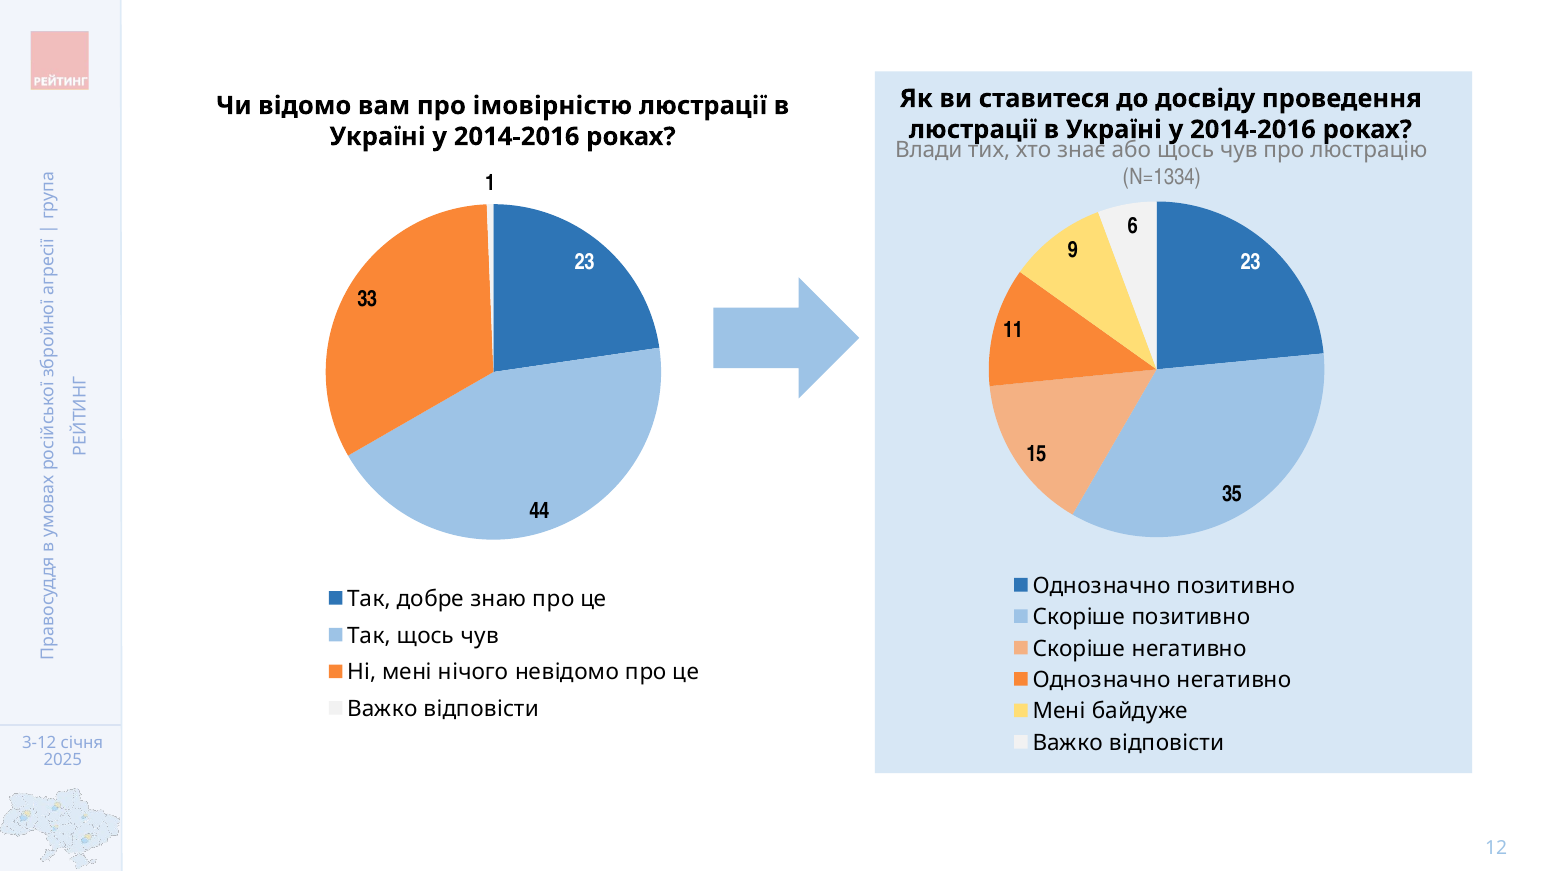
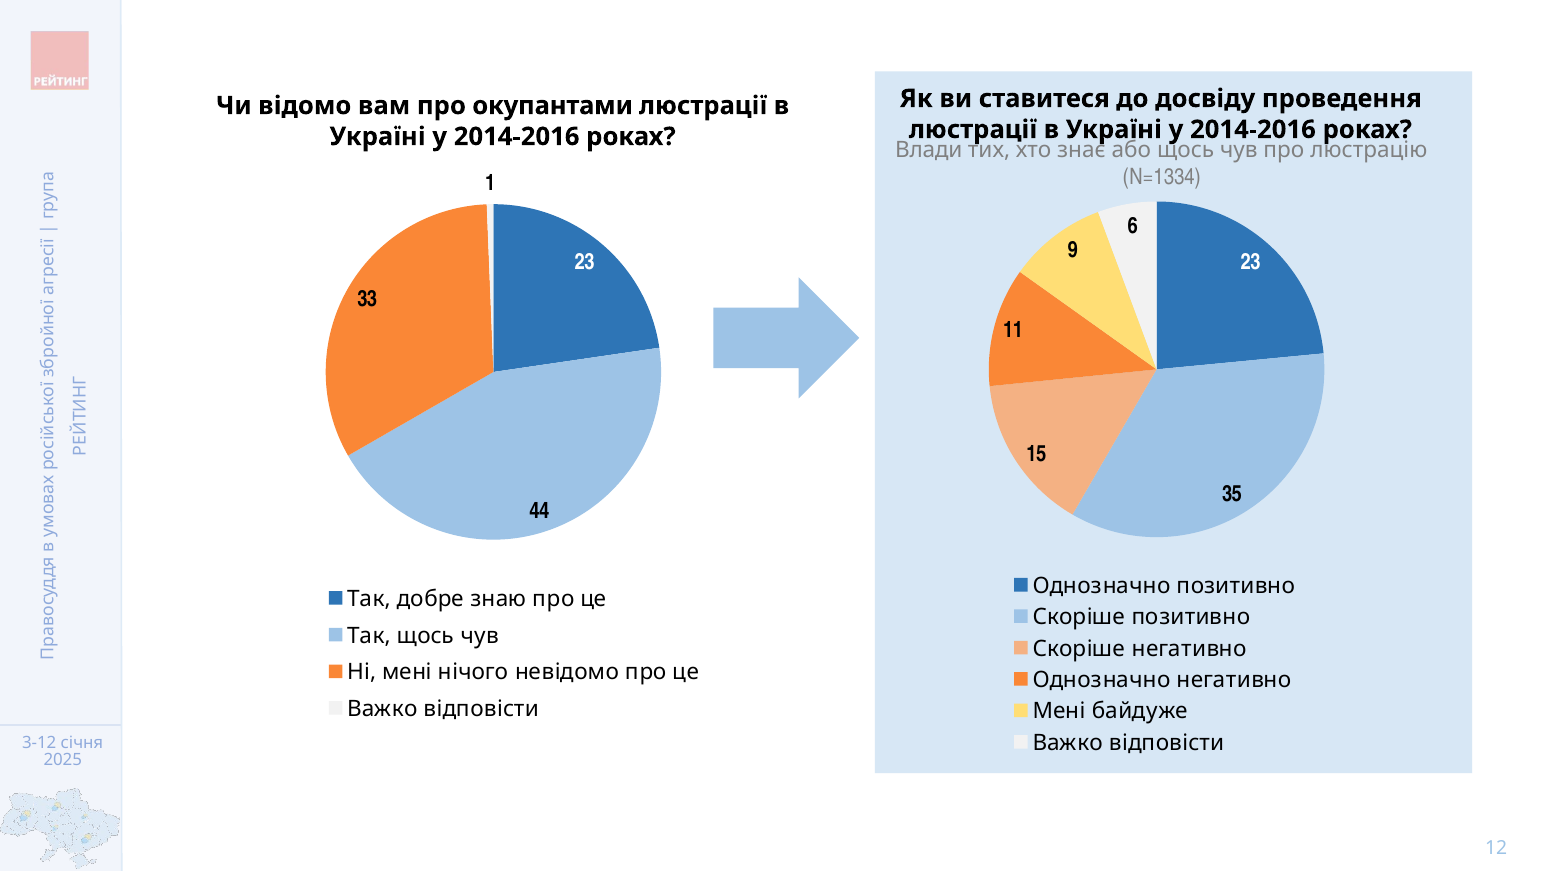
імовірністю: імовірністю -> окупантами (553, 106)
